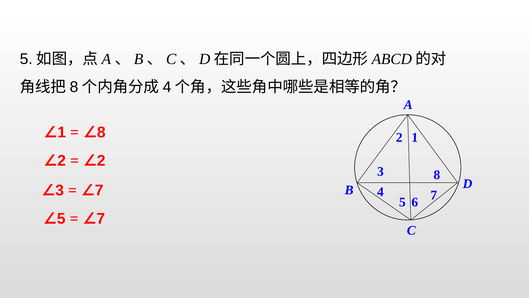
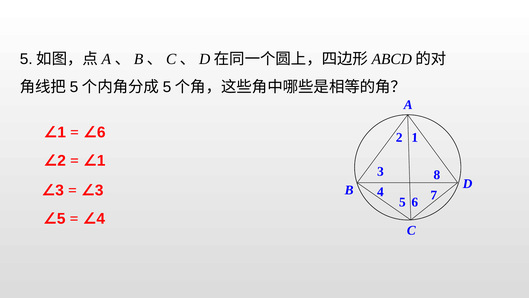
8: 8 -> 5 (74, 87)
4: 4 -> 5 (167, 87)
8: 8 -> 6 (101, 132)
2: 2 -> 1 (101, 161)
7: 7 -> 3 (99, 190)
7: 7 -> 4 (101, 218)
